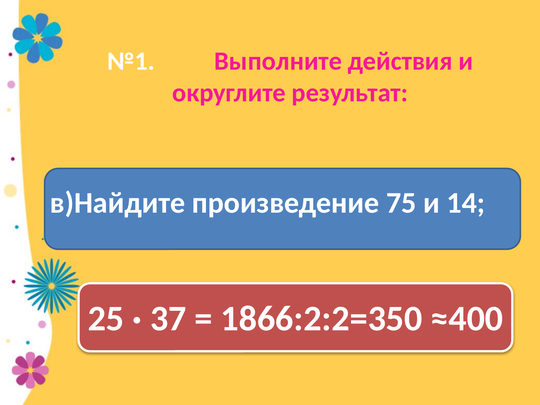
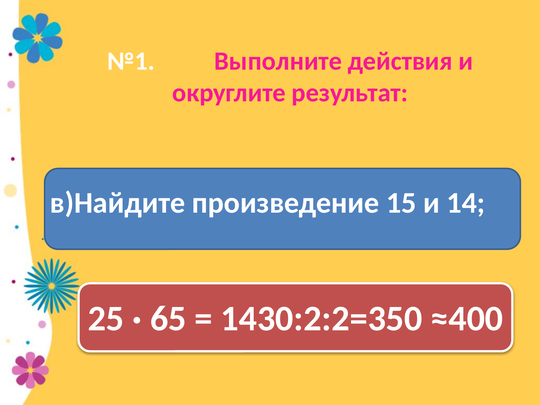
75: 75 -> 15 (401, 203)
37: 37 -> 65 (168, 319)
1866:2:2=350: 1866:2:2=350 -> 1430:2:2=350 (322, 319)
